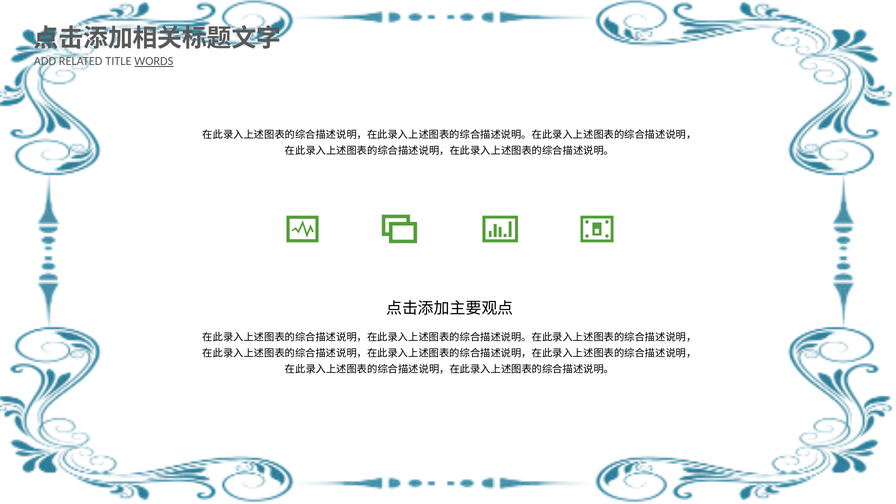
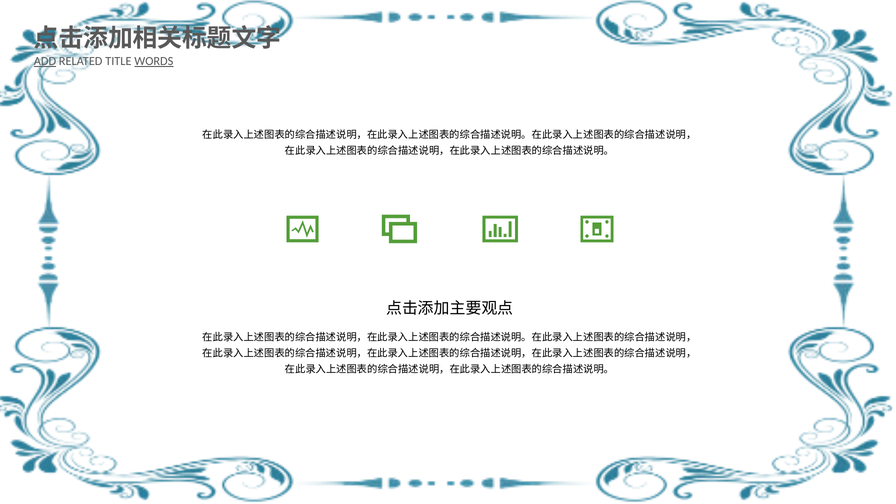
ADD underline: none -> present (45, 61)
